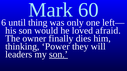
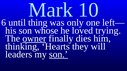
60: 60 -> 10 (88, 10)
would: would -> whose (46, 31)
afraid: afraid -> trying (108, 31)
owner underline: none -> present (34, 39)
Power: Power -> Hearts (56, 47)
